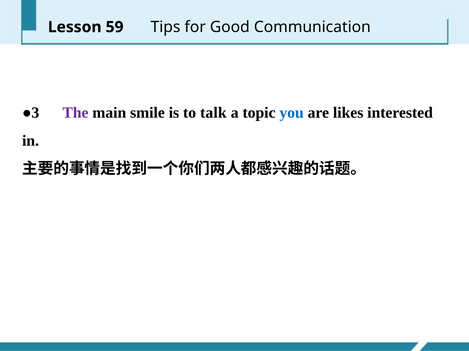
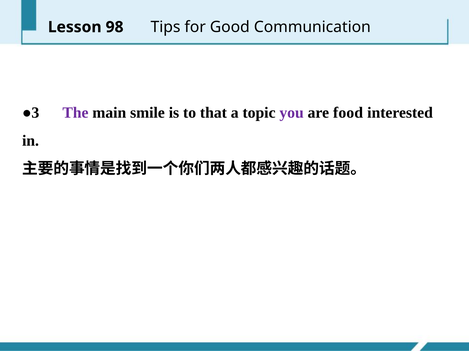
59: 59 -> 98 (115, 27)
talk: talk -> that (213, 113)
you colour: blue -> purple (292, 113)
likes: likes -> food (348, 113)
